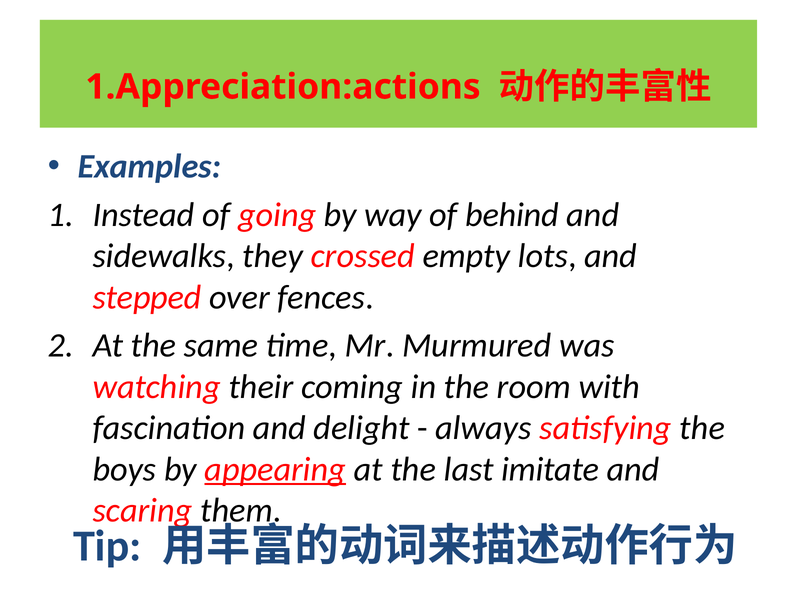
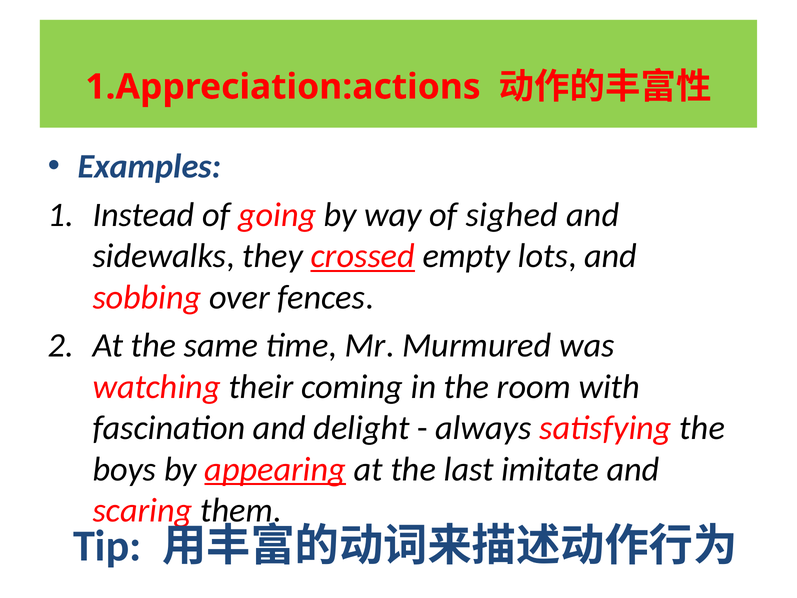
behind: behind -> sighed (512, 215)
crossed underline: none -> present (363, 256)
stepped: stepped -> sobbing (147, 297)
